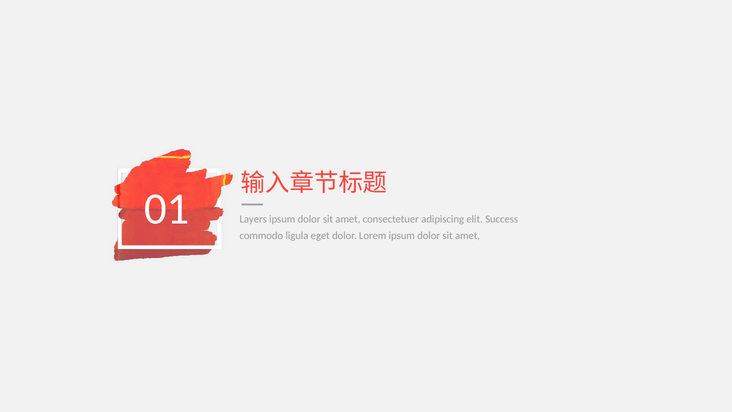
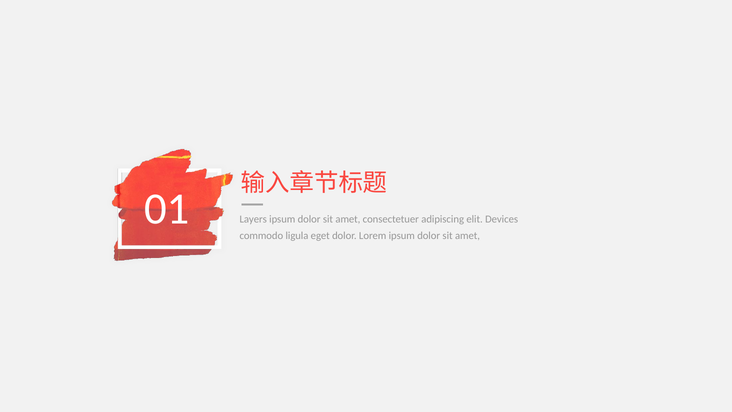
Success: Success -> Devices (502, 219)
